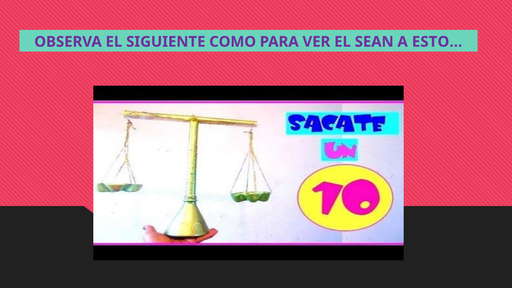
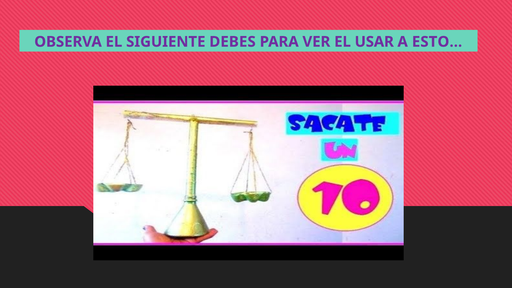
COMO: COMO -> DEBES (233, 42)
SEAN: SEAN -> USAR (374, 42)
